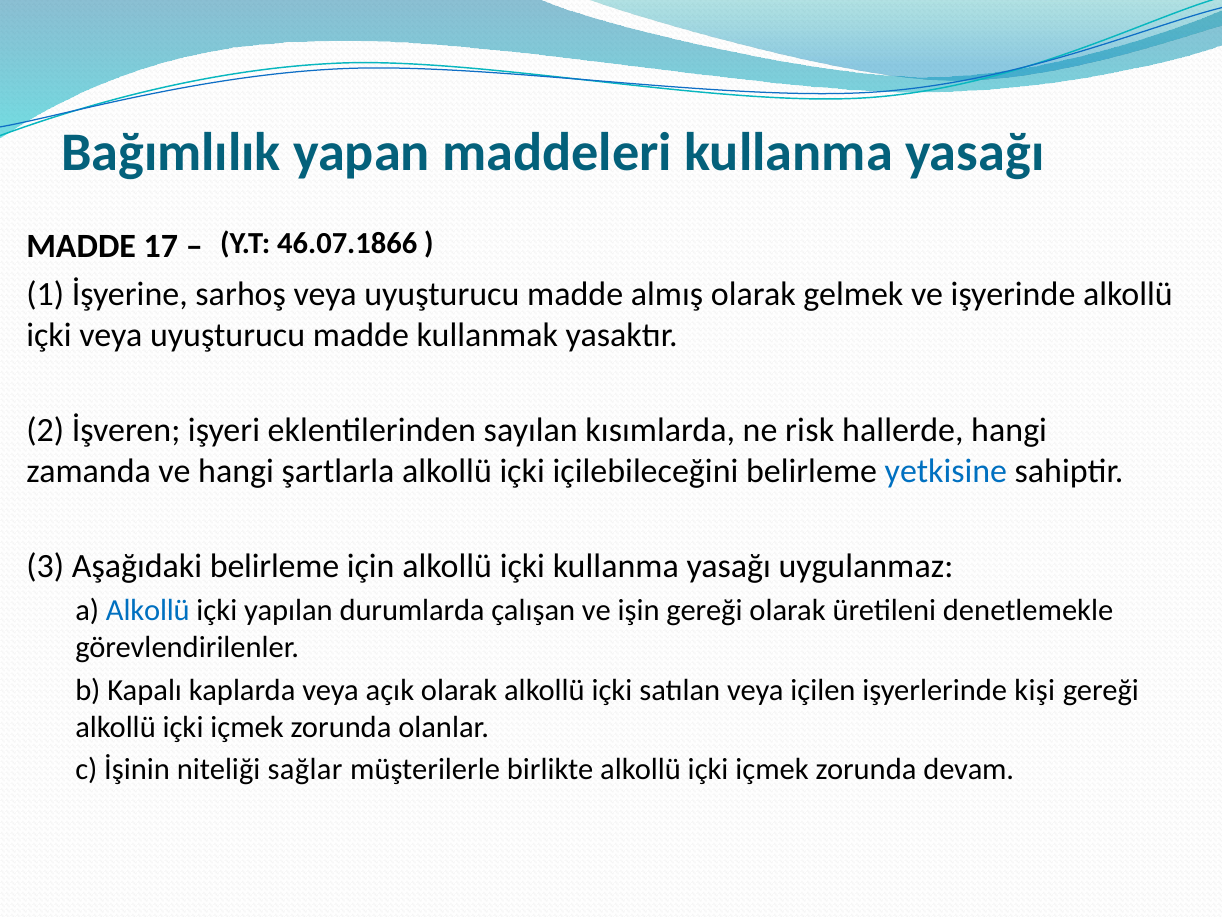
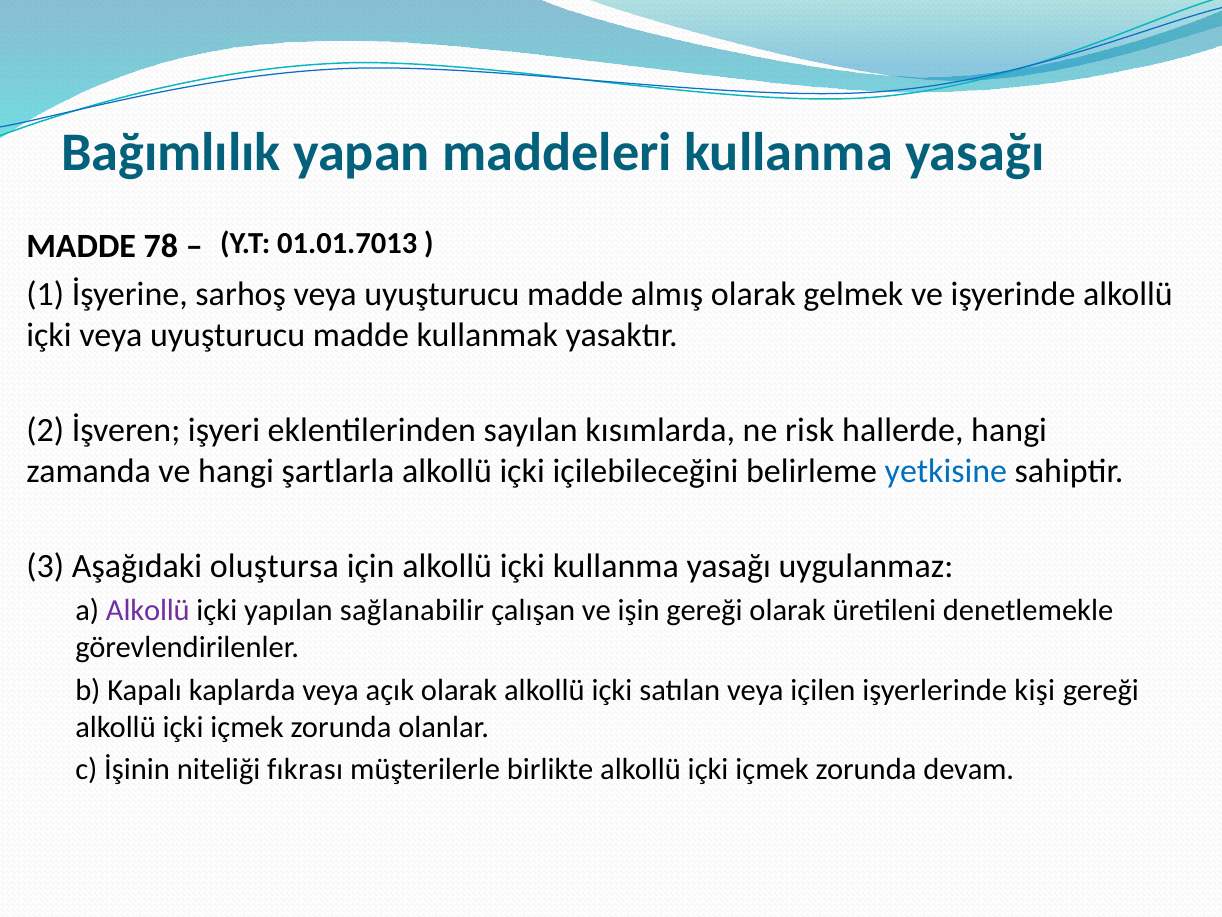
46.07.1866: 46.07.1866 -> 01.01.7013 (347, 243)
17: 17 -> 78 (161, 246)
Aşağıdaki belirleme: belirleme -> oluştursa (274, 566)
Alkollü colour: blue -> purple (148, 611)
durumlarda: durumlarda -> sağlanabilir (412, 611)
sağlar: sağlar -> fıkrası (305, 769)
